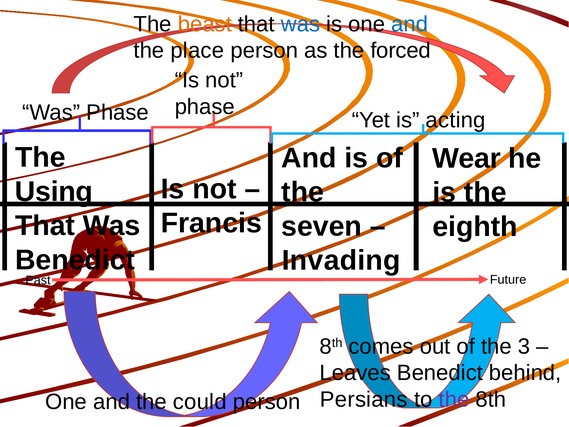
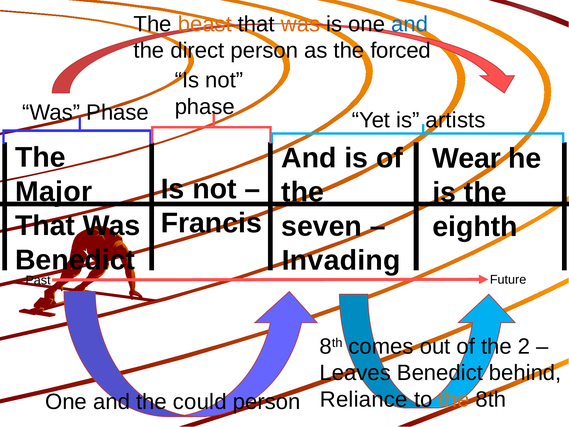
was colour: blue -> orange (300, 24)
place: place -> direct (197, 51)
acting: acting -> artists (456, 120)
Using: Using -> Major (54, 192)
3: 3 -> 2 (524, 346)
Persians: Persians -> Reliance (364, 399)
the colour: purple -> orange (454, 399)
